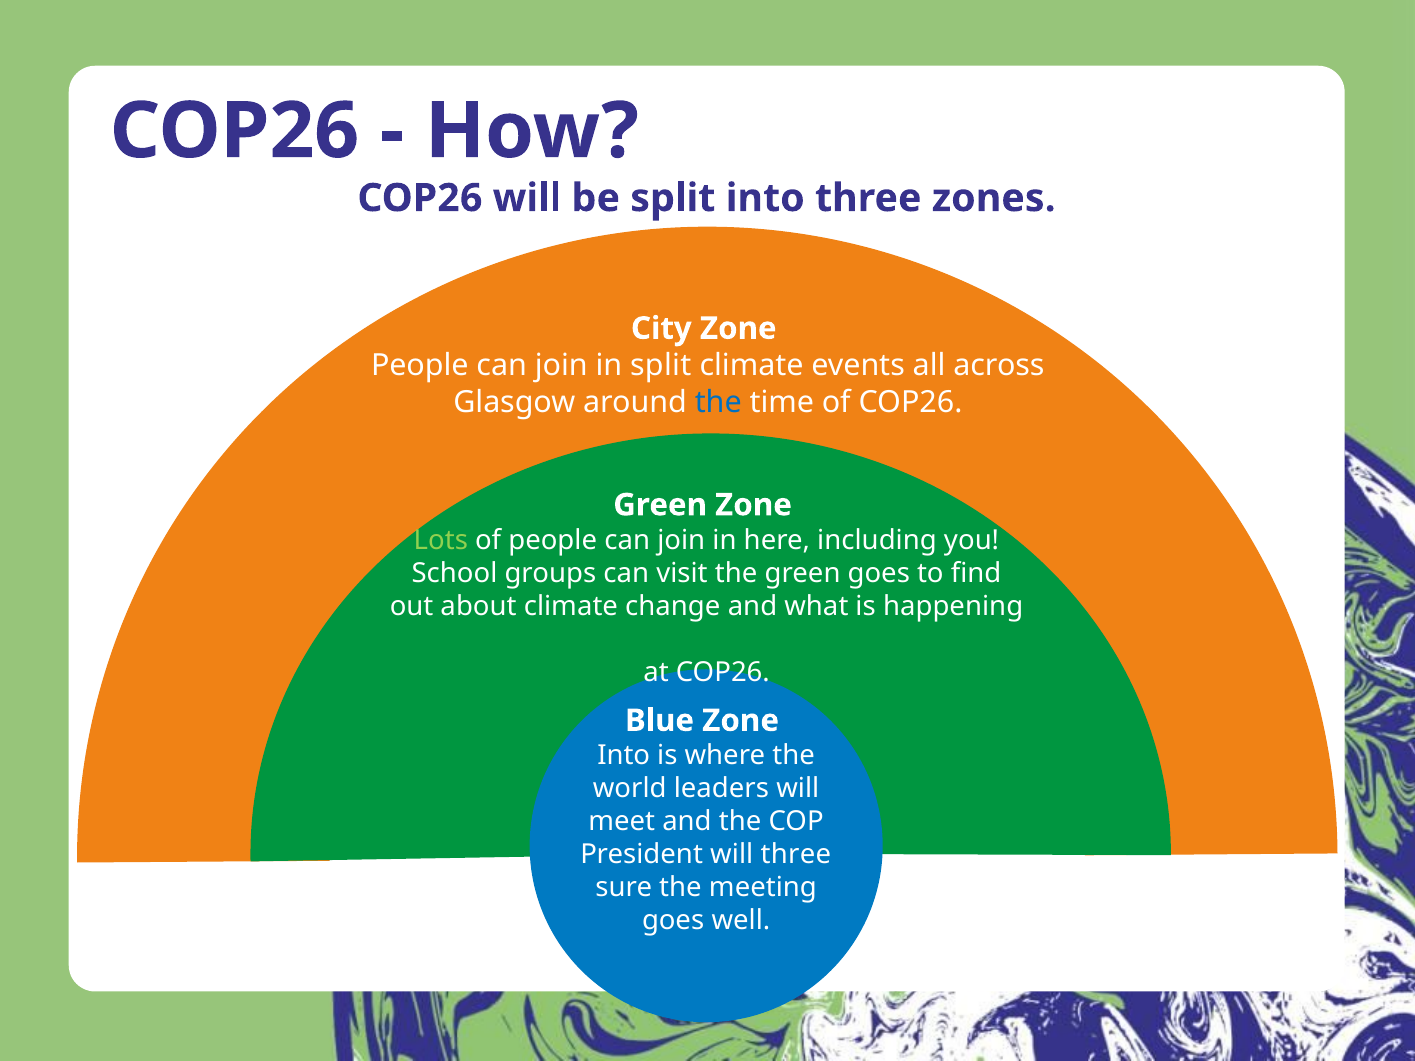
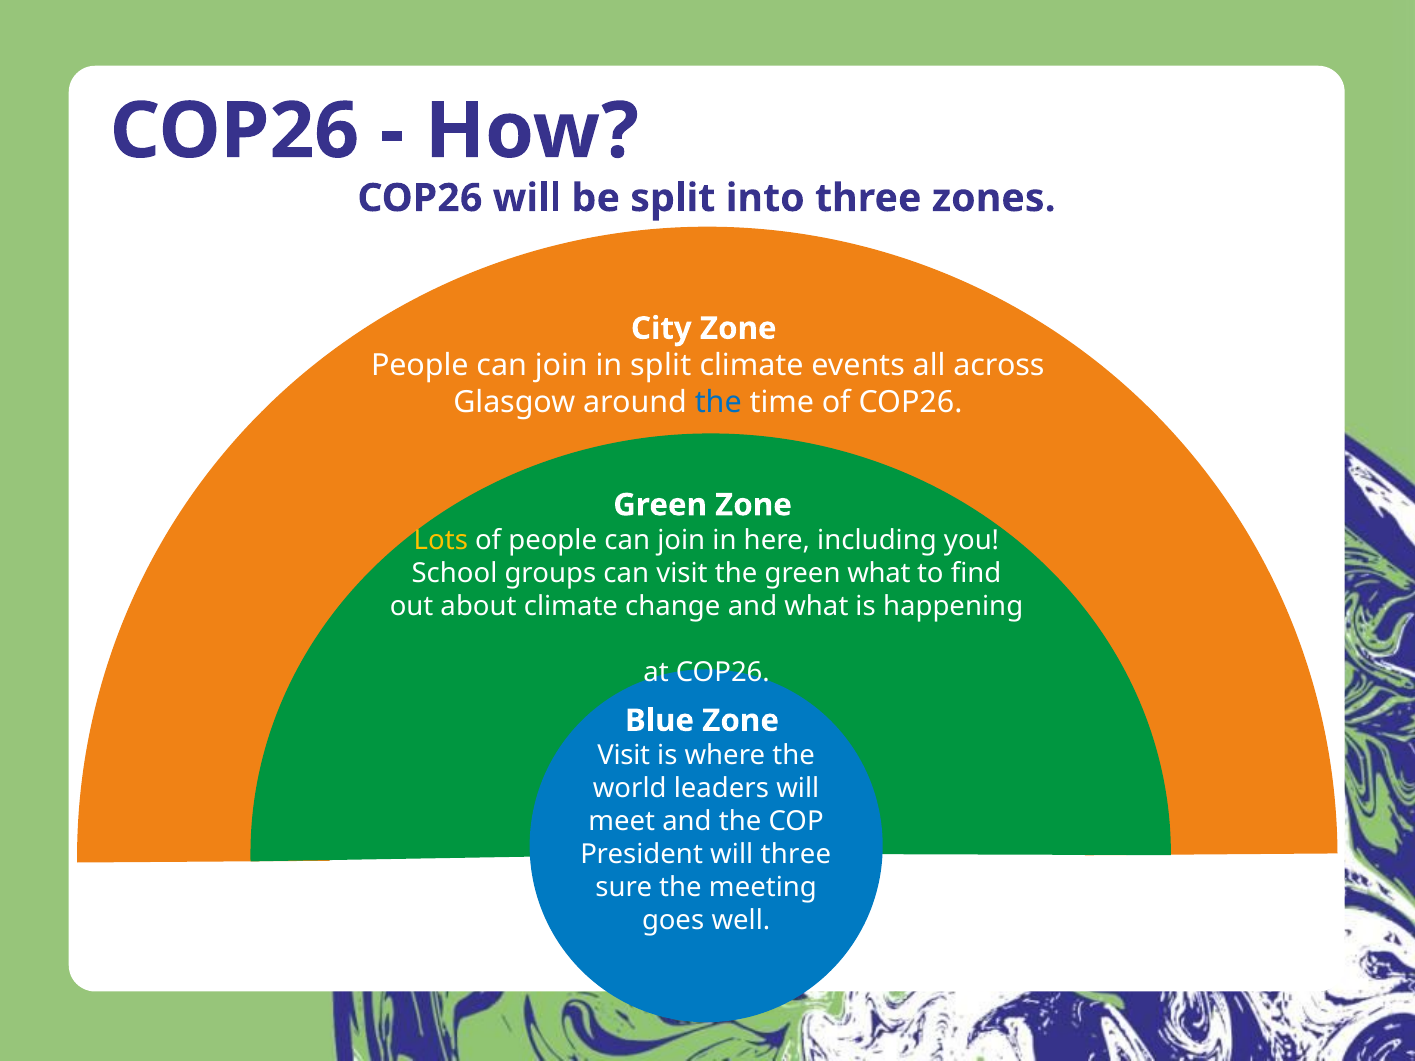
Lots colour: light green -> yellow (441, 540)
green goes: goes -> what (879, 573)
Into: Into -> Visit (624, 756)
